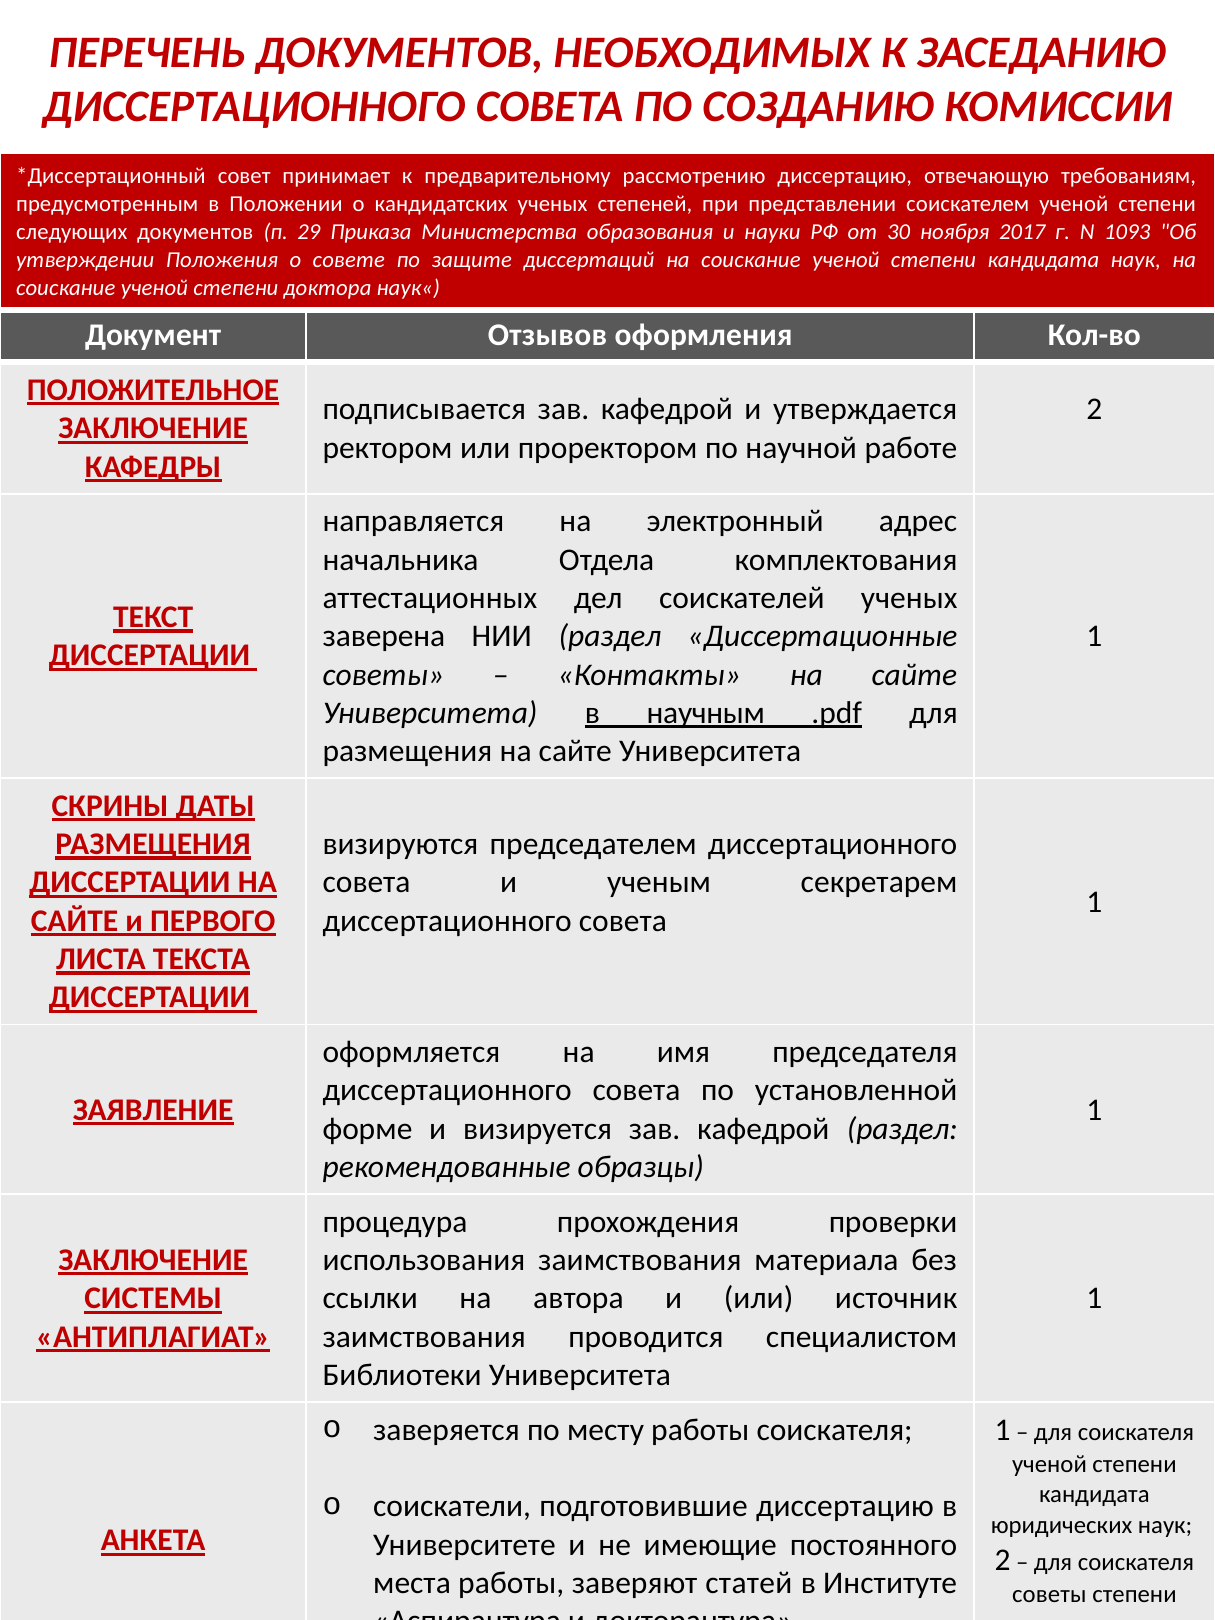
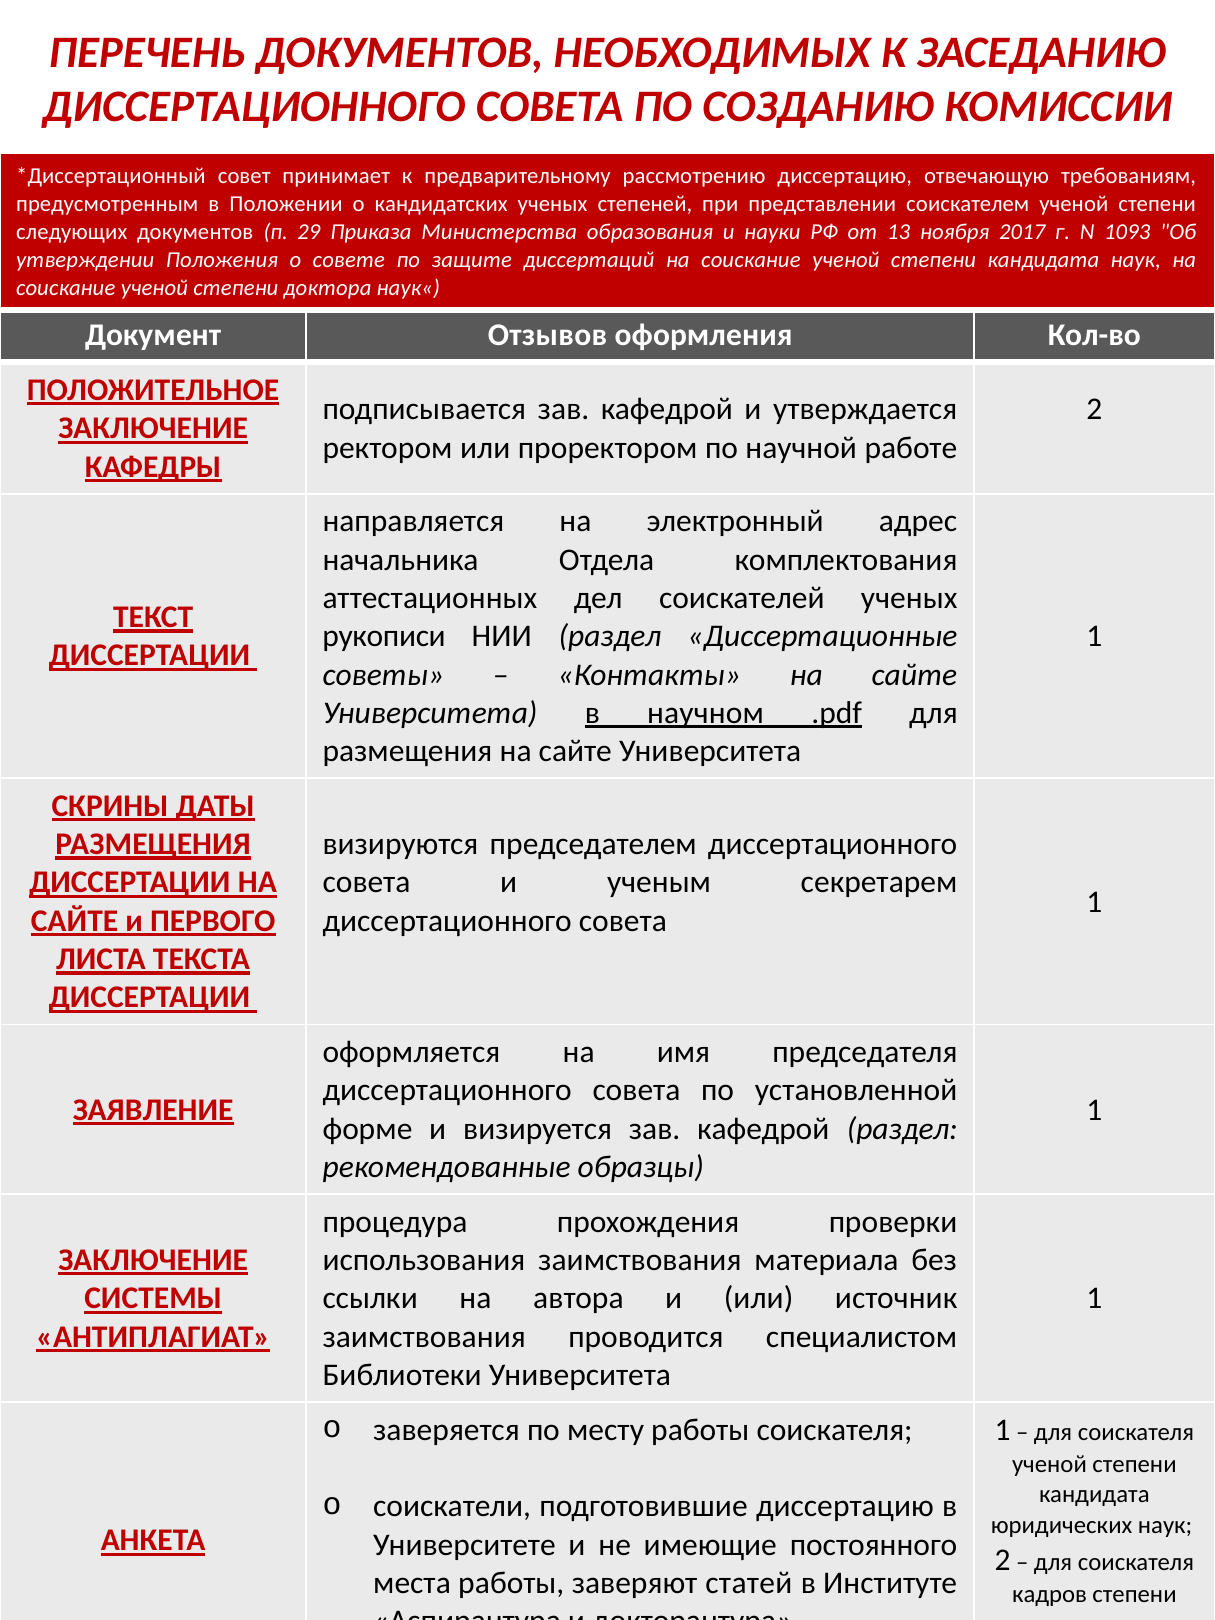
30: 30 -> 13 (899, 232)
заверена: заверена -> рукописи (384, 636)
научным: научным -> научном (706, 713)
советы: советы -> кадров (1050, 1594)
